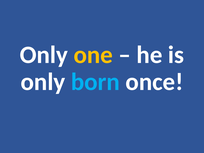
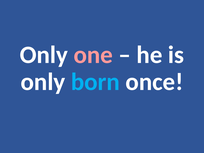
one colour: yellow -> pink (93, 55)
